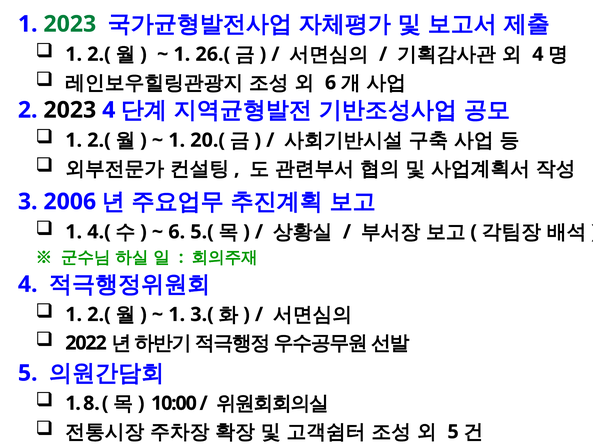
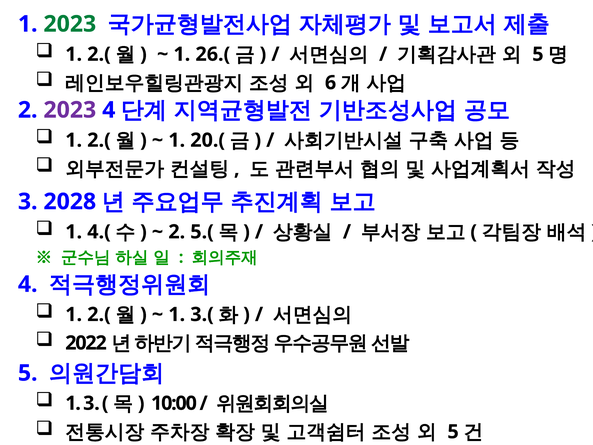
4: 4 -> 5 (538, 54)
2023 colour: black -> purple (70, 110)
2006: 2006 -> 2028 (70, 202)
6: 6 -> 2 (177, 232)
1 8: 8 -> 3 (91, 403)
